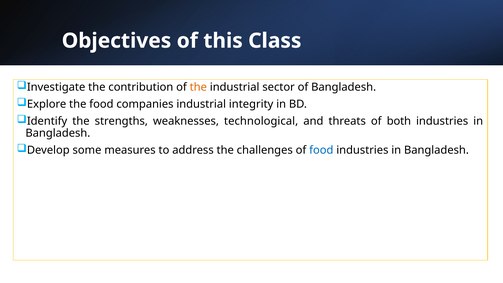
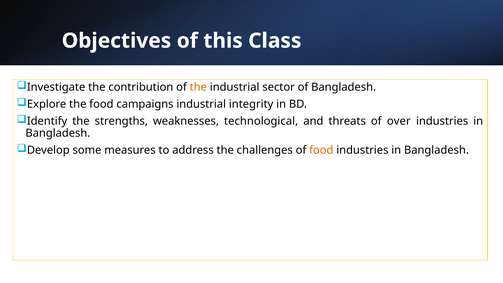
companies: companies -> campaigns (145, 104)
both: both -> over (399, 121)
food colour: blue -> orange (321, 150)
